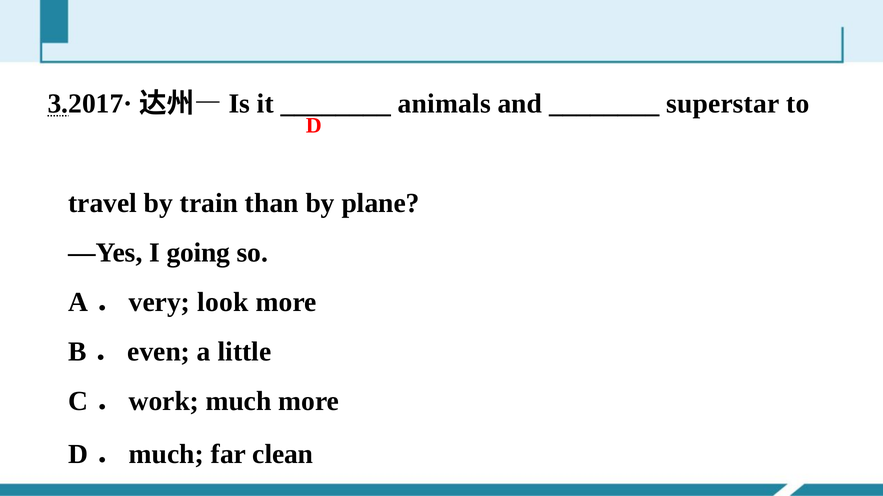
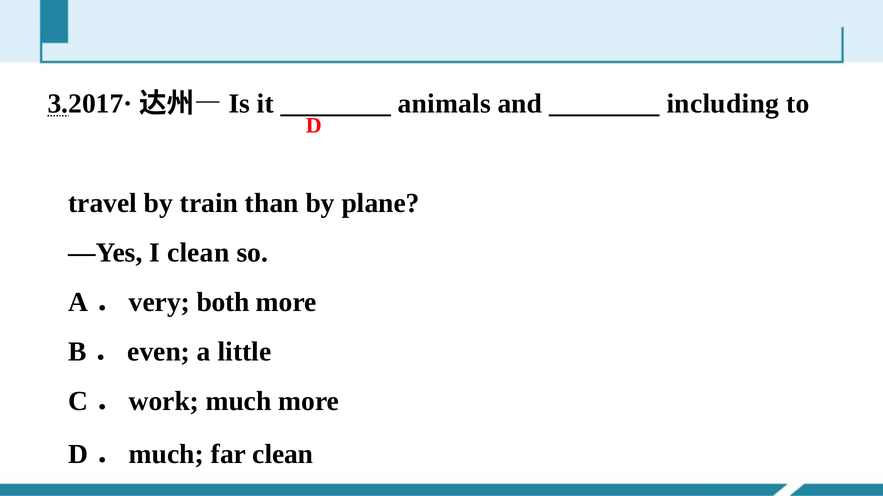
superstar: superstar -> including (723, 104)
I going: going -> clean (198, 253)
look: look -> both (223, 303)
